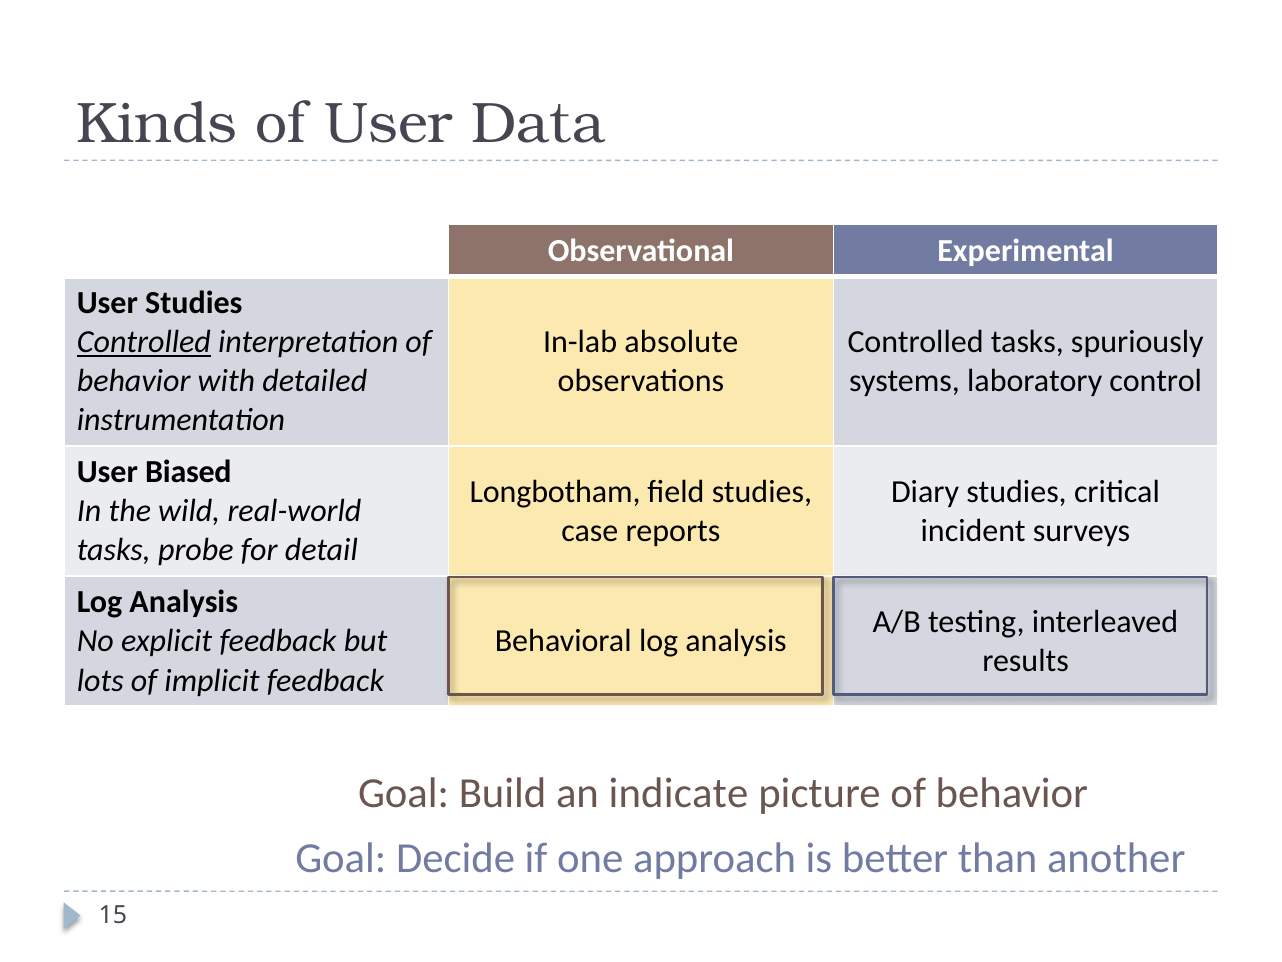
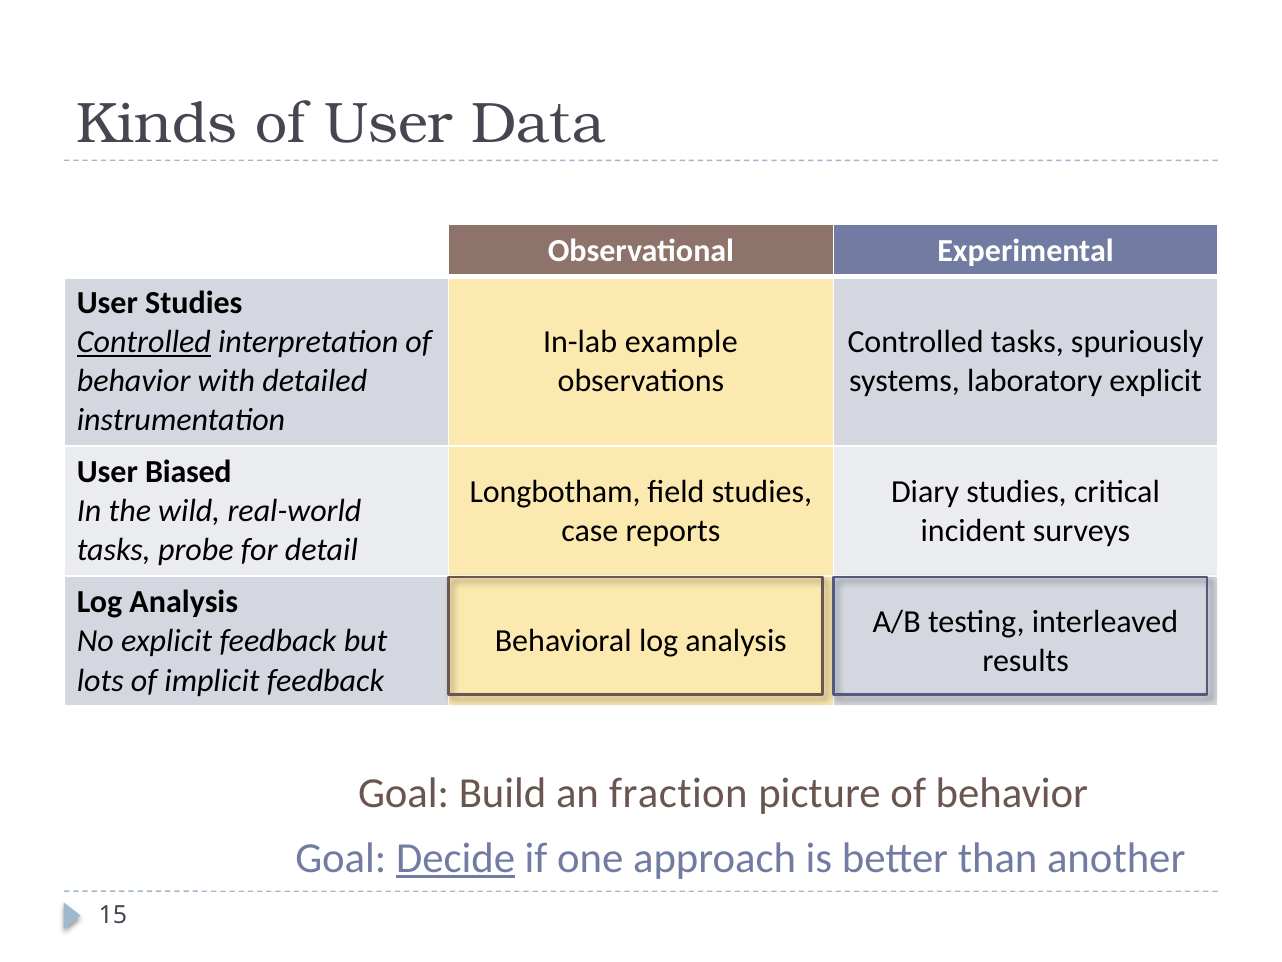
absolute: absolute -> example (681, 342)
laboratory control: control -> explicit (1156, 381)
indicate: indicate -> fraction (678, 793)
Decide underline: none -> present (456, 858)
